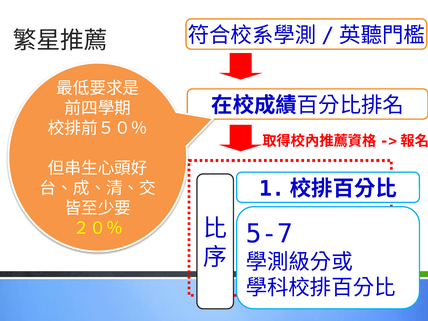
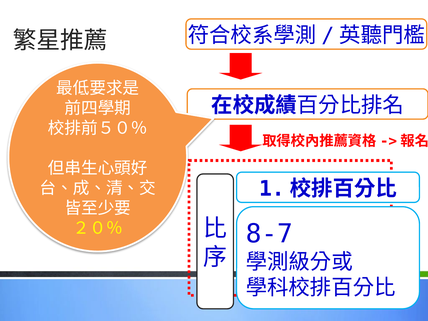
5-7: 5-7 -> 8-7 (269, 234)
